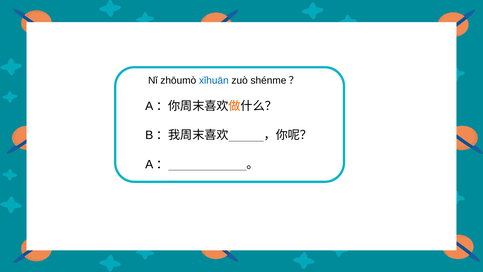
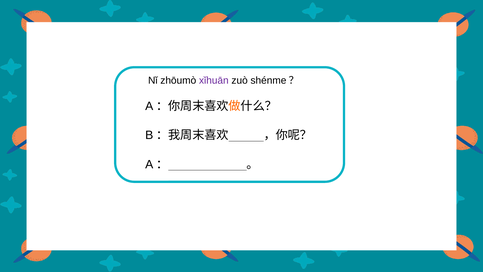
xǐhuān colour: blue -> purple (214, 80)
